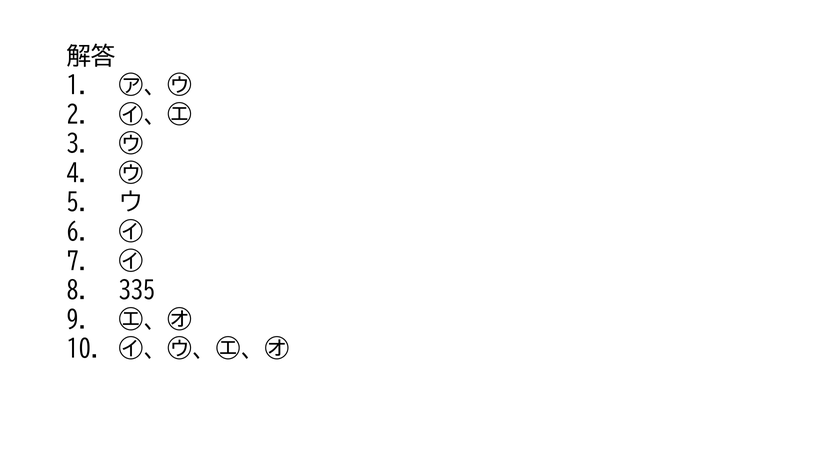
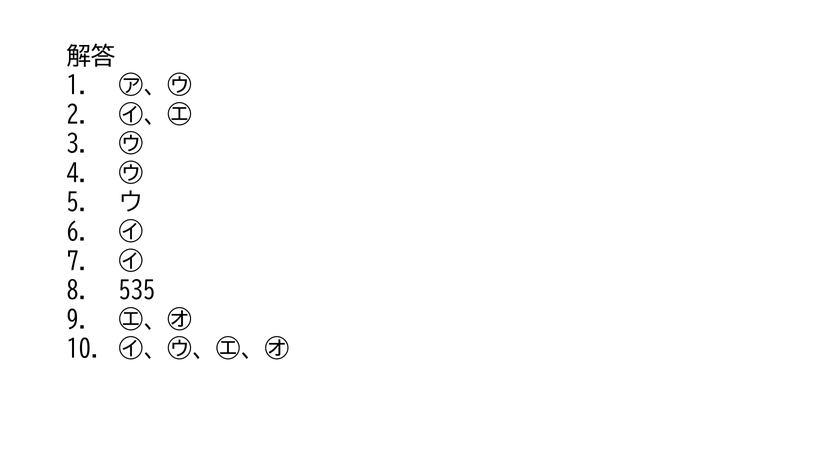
335: 335 -> 535 (137, 291)
